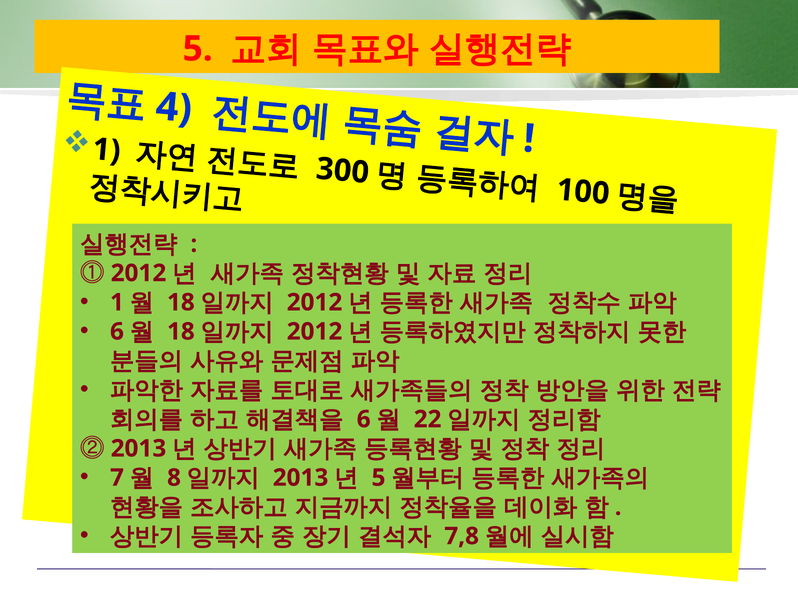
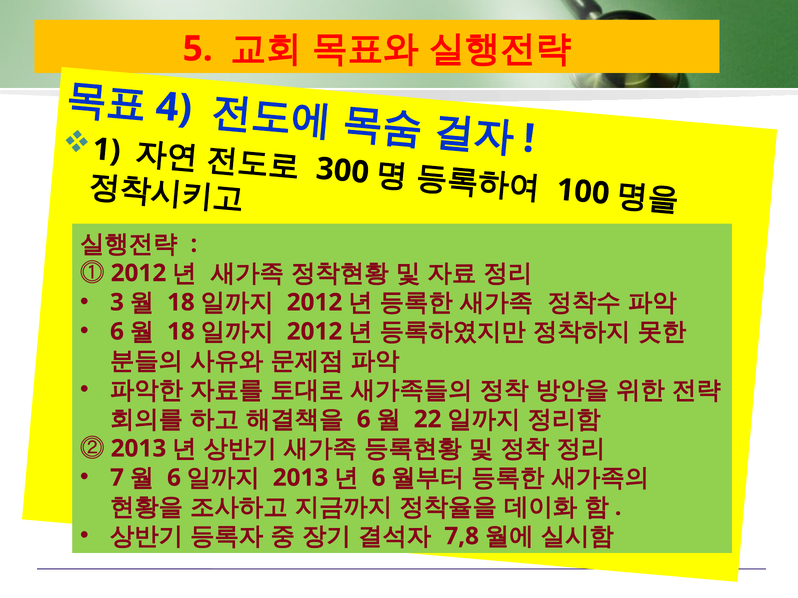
1: 1 -> 3 (117, 303)
8: 8 -> 6 (174, 478)
5: 5 -> 6 (379, 478)
